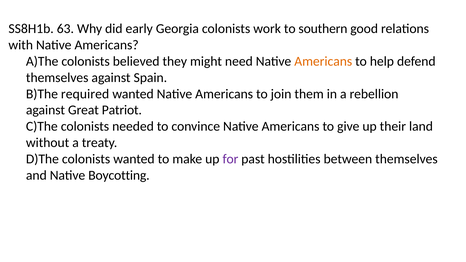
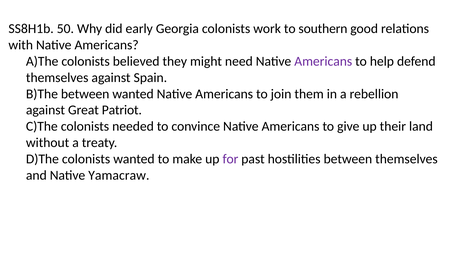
63: 63 -> 50 (65, 29)
Americans colour: orange -> purple (323, 61)
B)The required: required -> between (85, 94)
Boycotting: Boycotting -> Yamacraw (119, 176)
